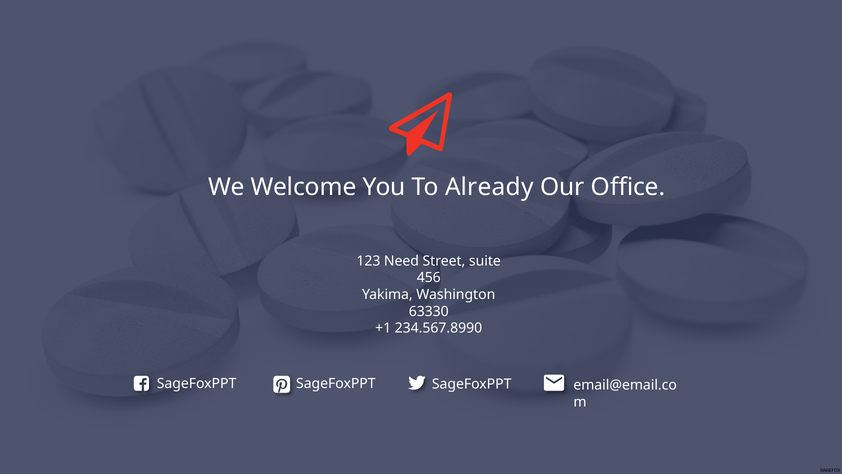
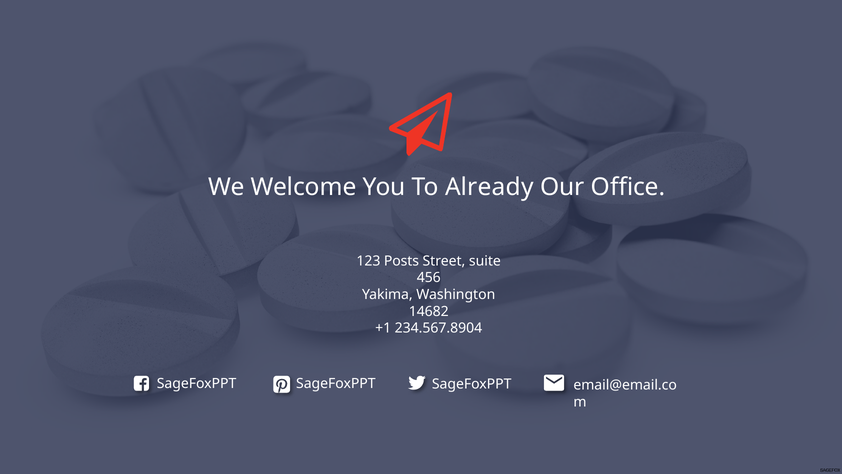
Need: Need -> Posts (402, 261)
63330: 63330 -> 14682 (429, 311)
234.567.8990: 234.567.8990 -> 234.567.8904 (438, 328)
